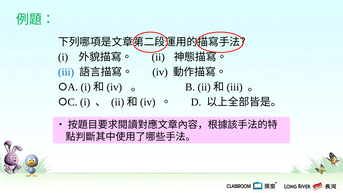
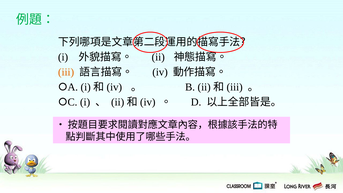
iii colour: blue -> orange (66, 72)
